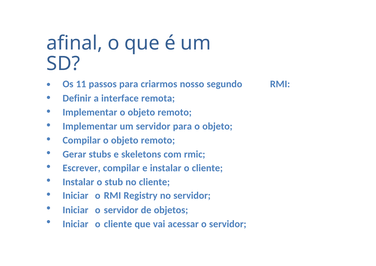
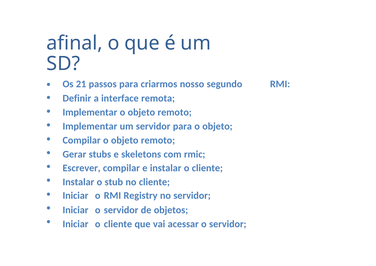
11: 11 -> 21 (81, 84)
